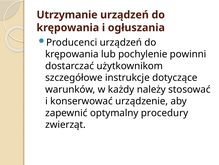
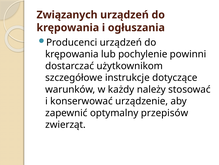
Utrzymanie: Utrzymanie -> Związanych (67, 15)
procedury: procedury -> przepisów (165, 112)
